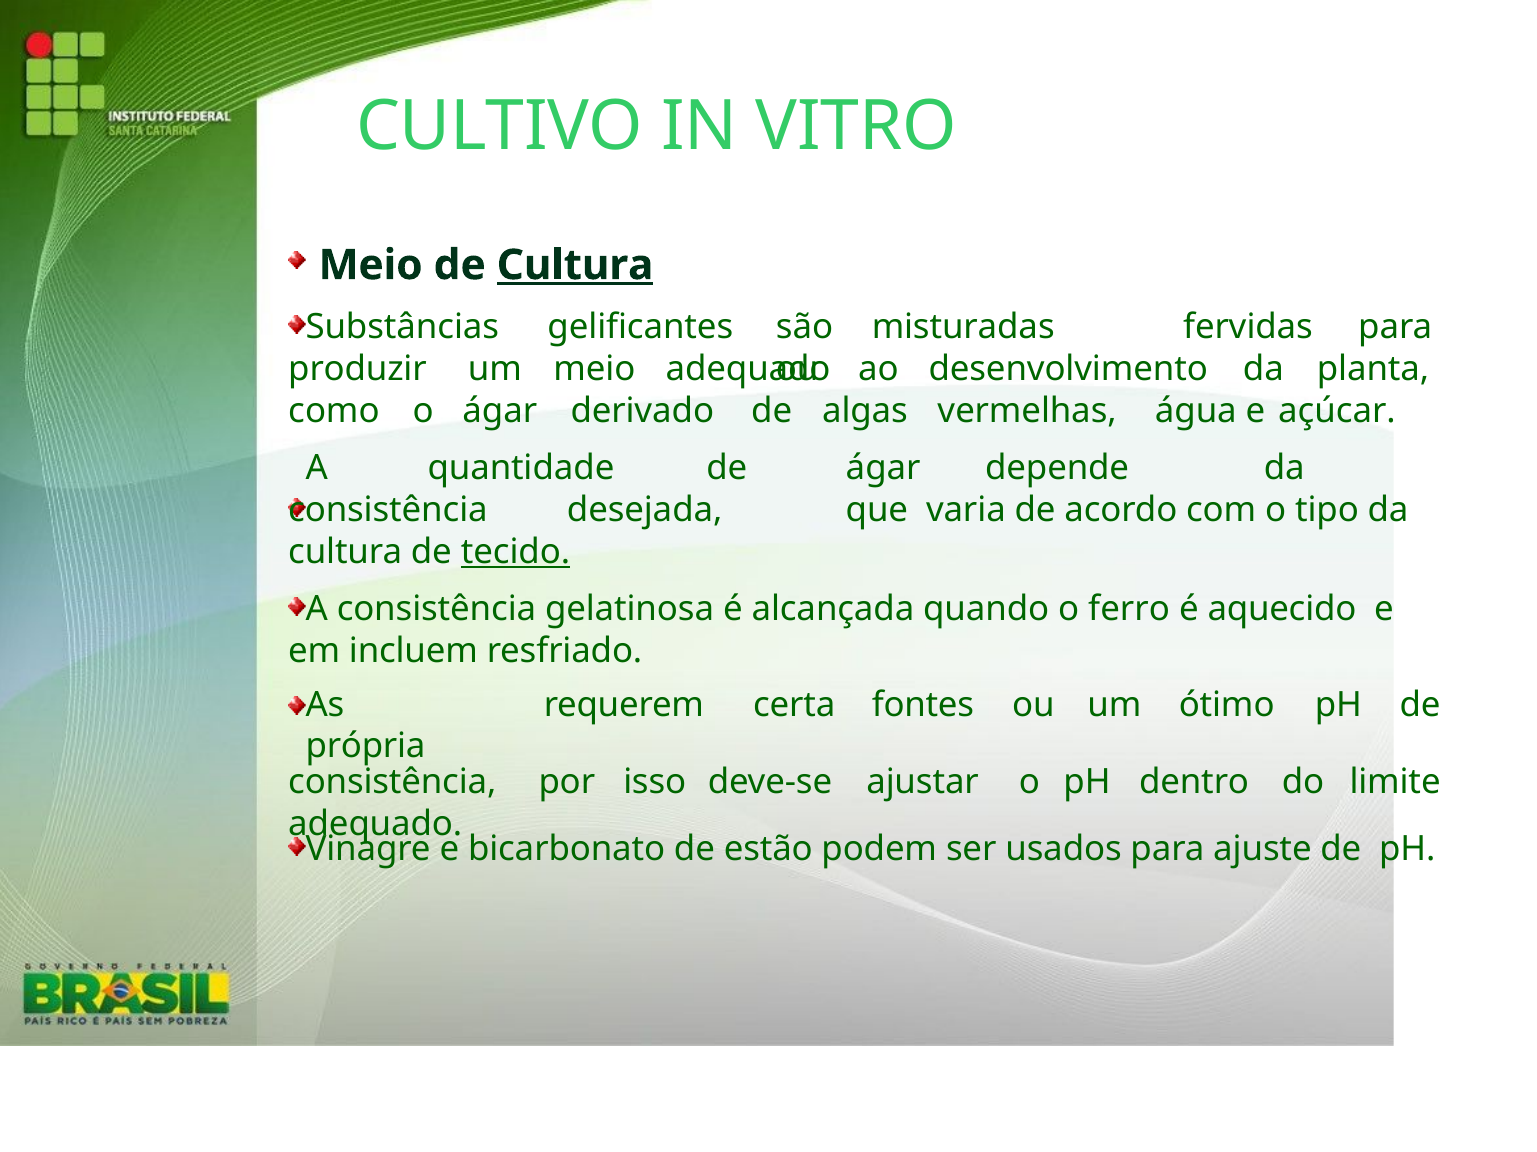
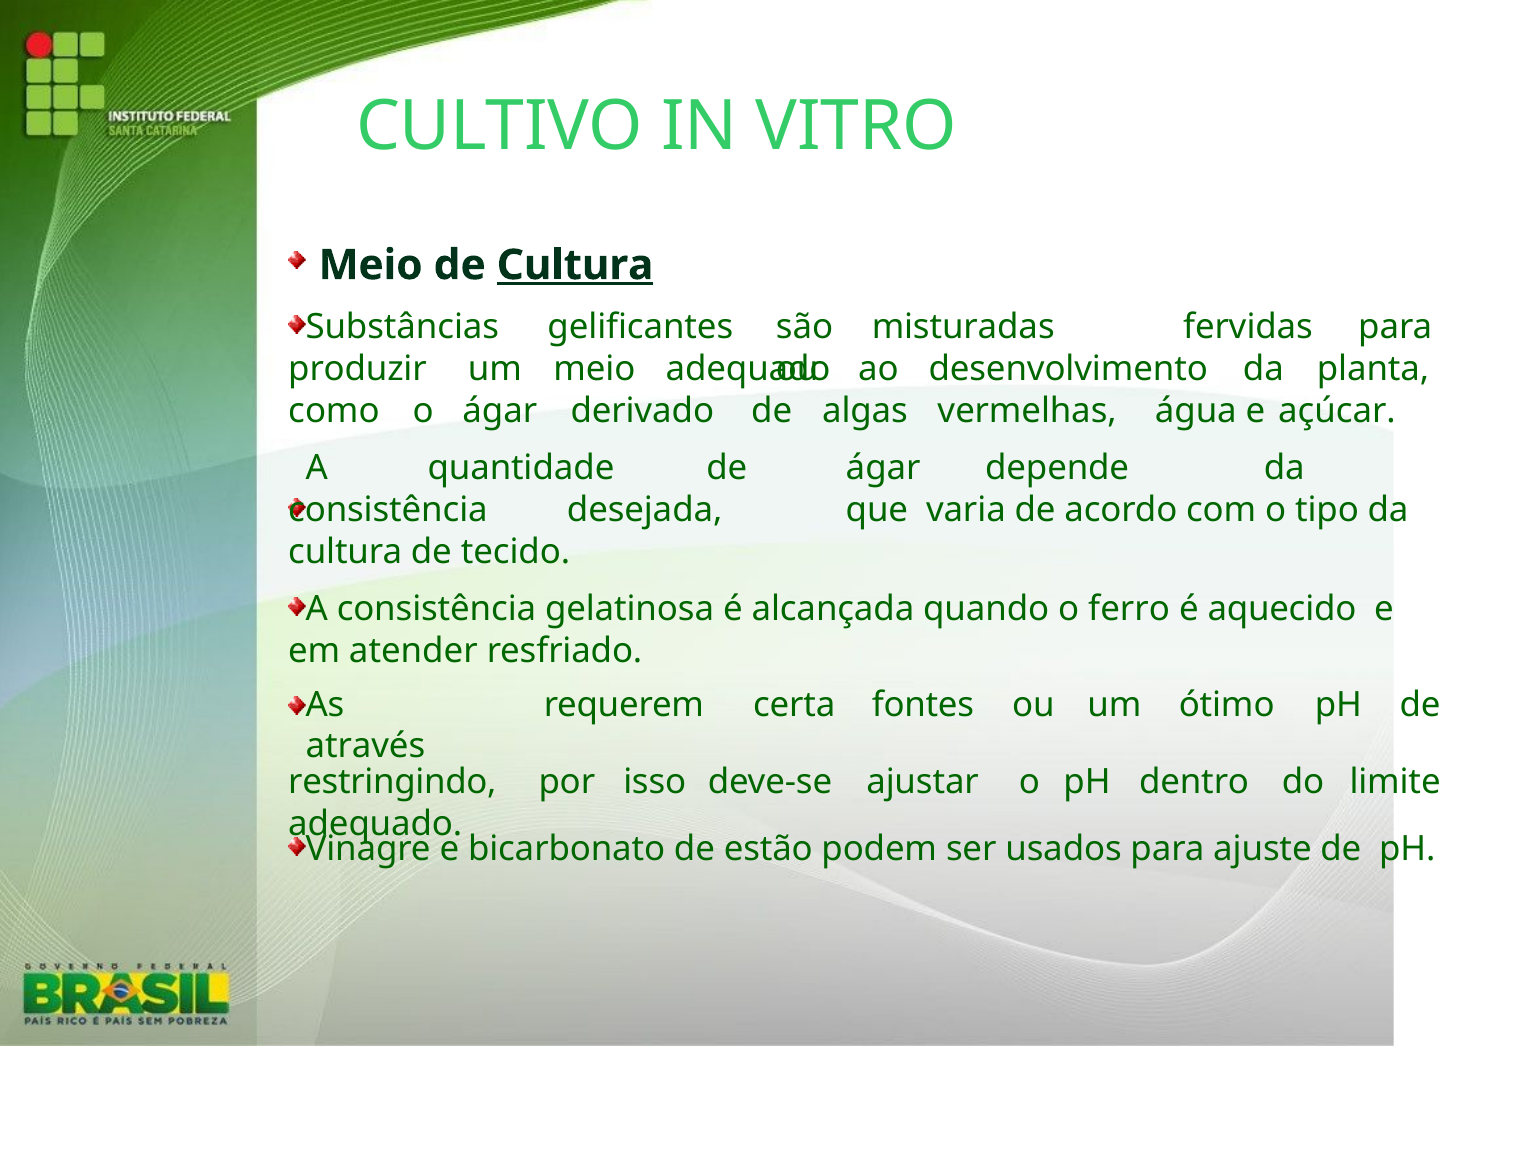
tecido underline: present -> none (516, 552)
incluem: incluem -> atender (413, 651)
própria: própria -> através (365, 746)
consistência: consistência -> restringindo (392, 782)
